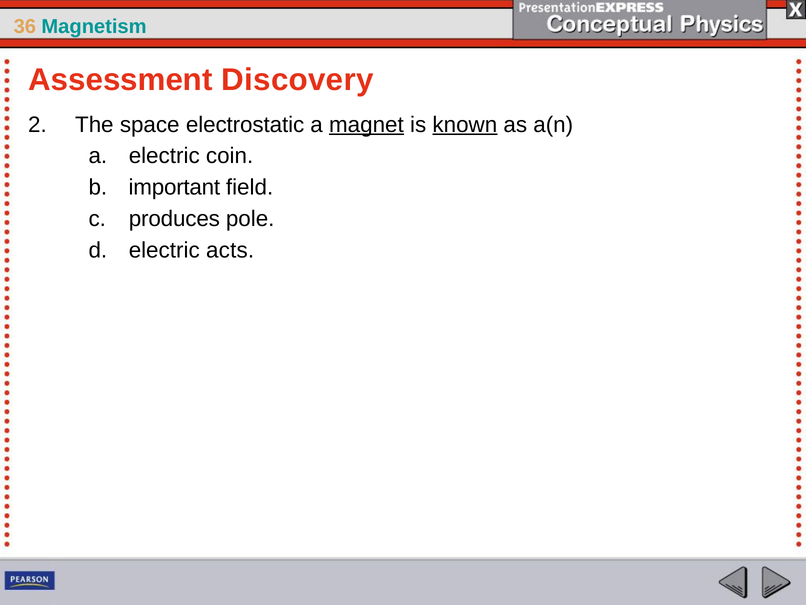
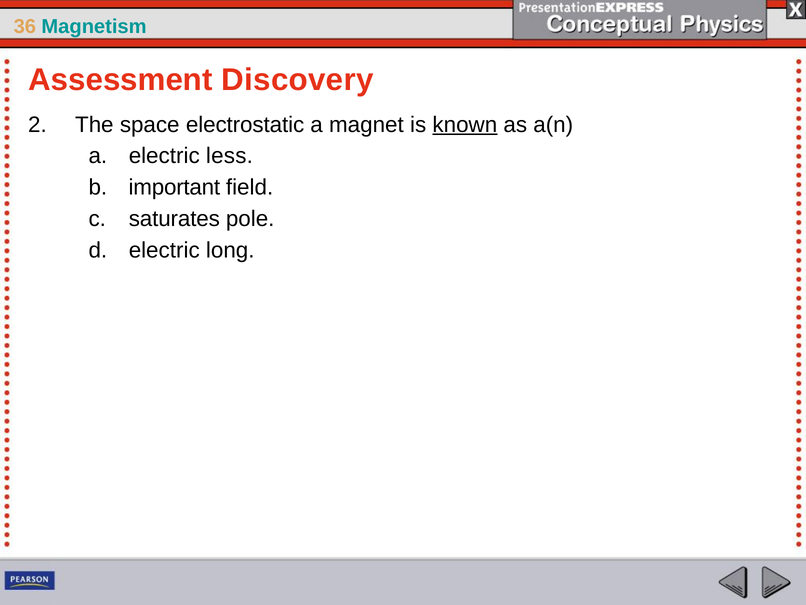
magnet underline: present -> none (366, 125)
coin: coin -> less (229, 156)
produces: produces -> saturates (174, 219)
acts: acts -> long (230, 250)
